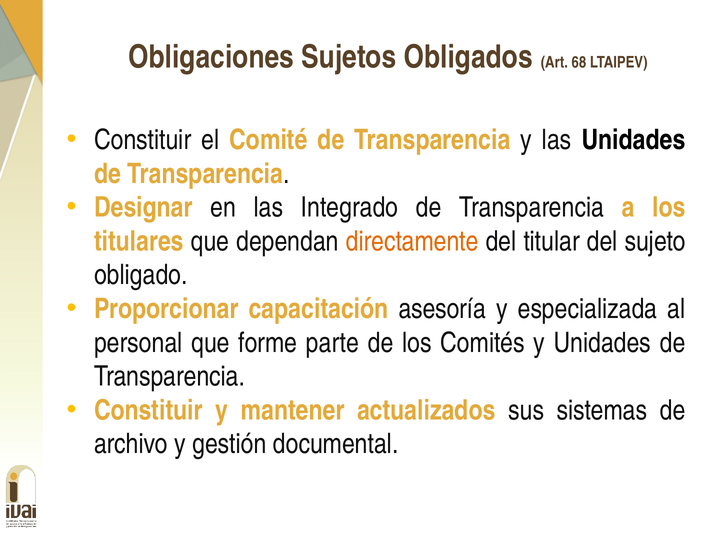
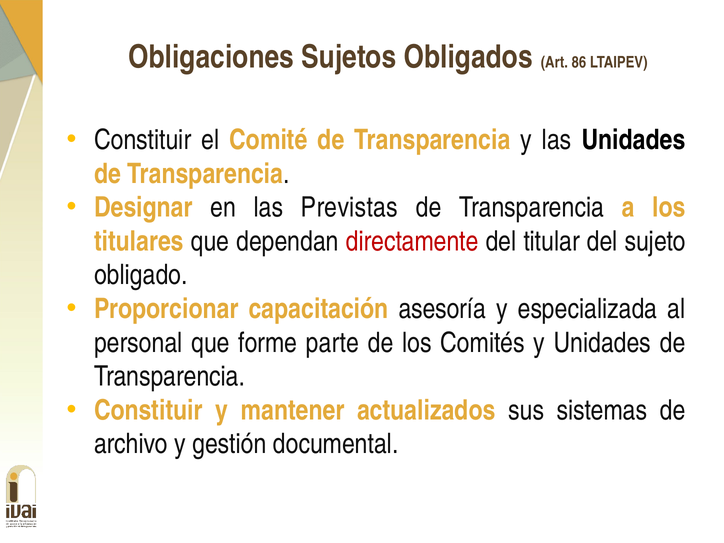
68: 68 -> 86 (579, 62)
Integrado: Integrado -> Previstas (349, 208)
directamente colour: orange -> red (412, 241)
